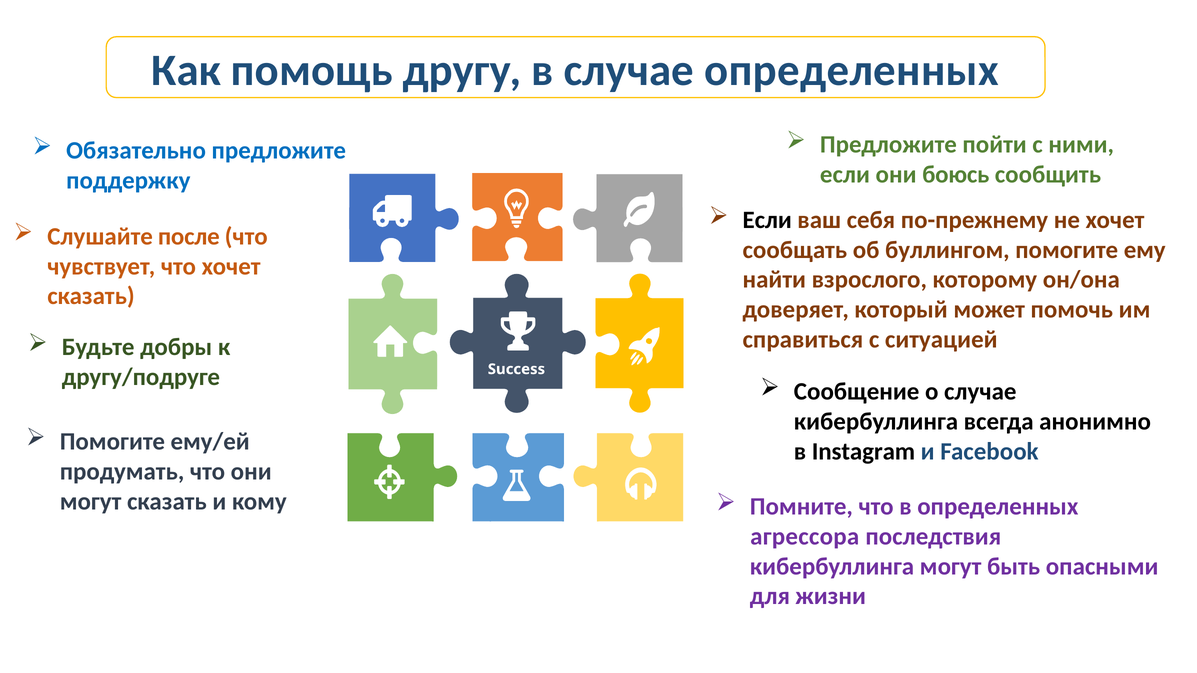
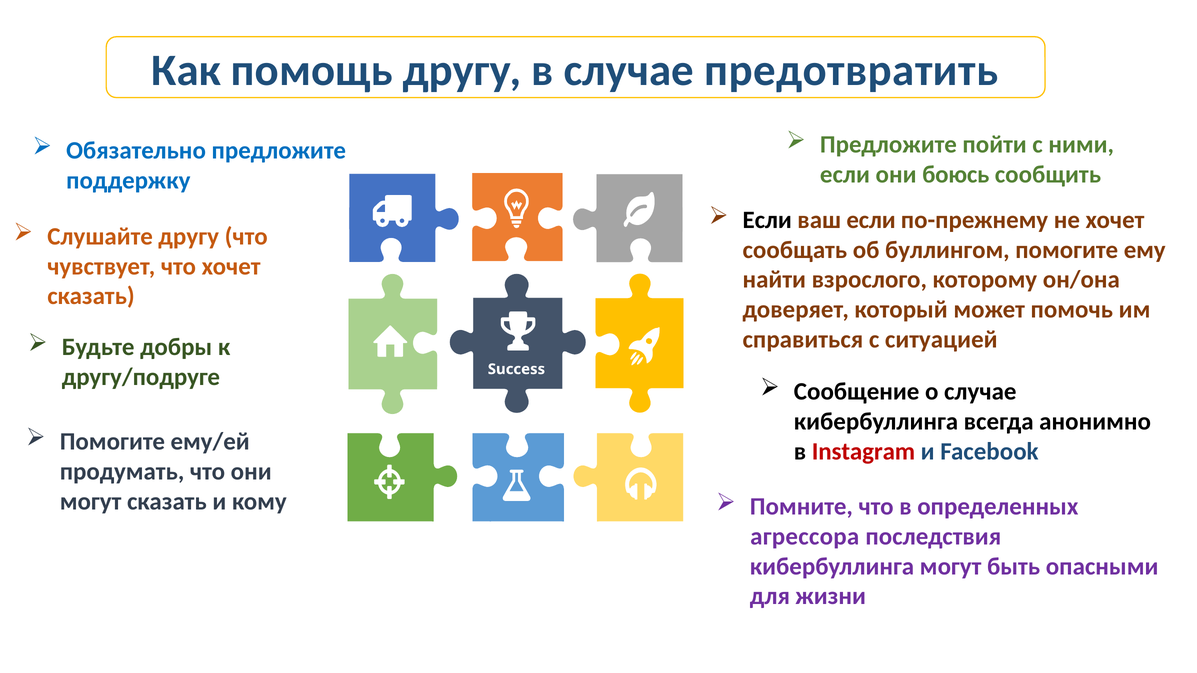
случае определенных: определенных -> предотвратить (851, 70)
ваш себя: себя -> если (871, 220)
Слушайте после: после -> другу (189, 237)
Instagram colour: black -> red (863, 452)
